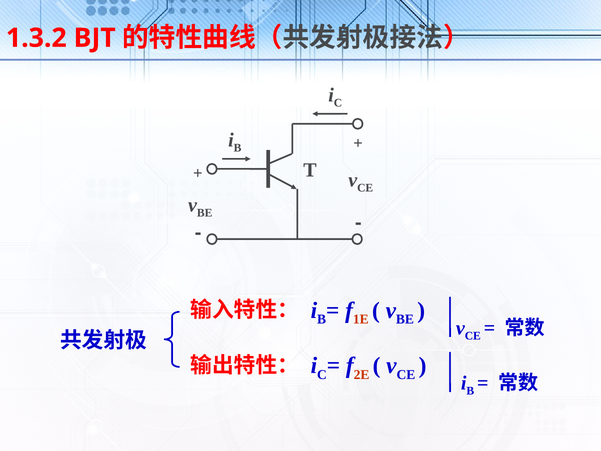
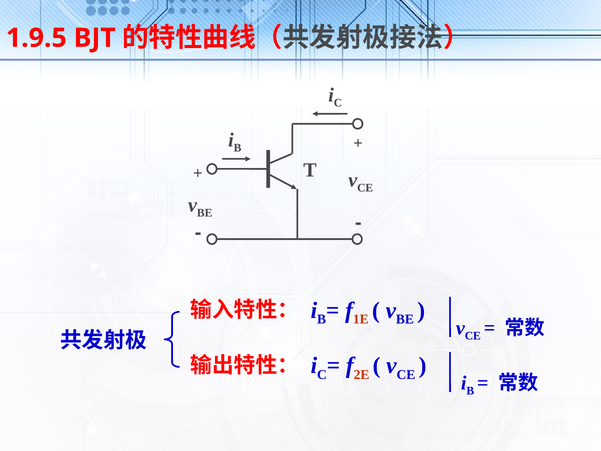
1.3.2: 1.3.2 -> 1.9.5 (36, 38)
